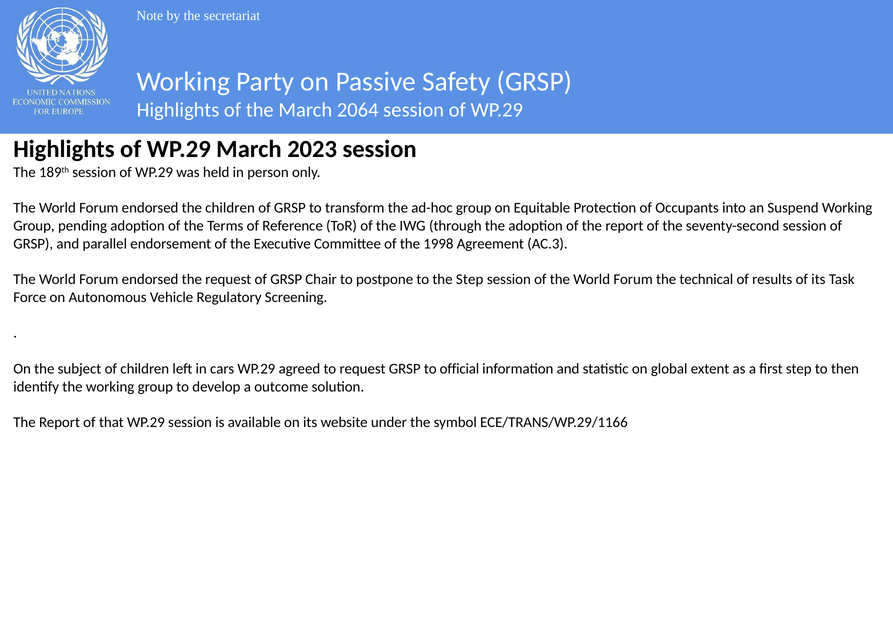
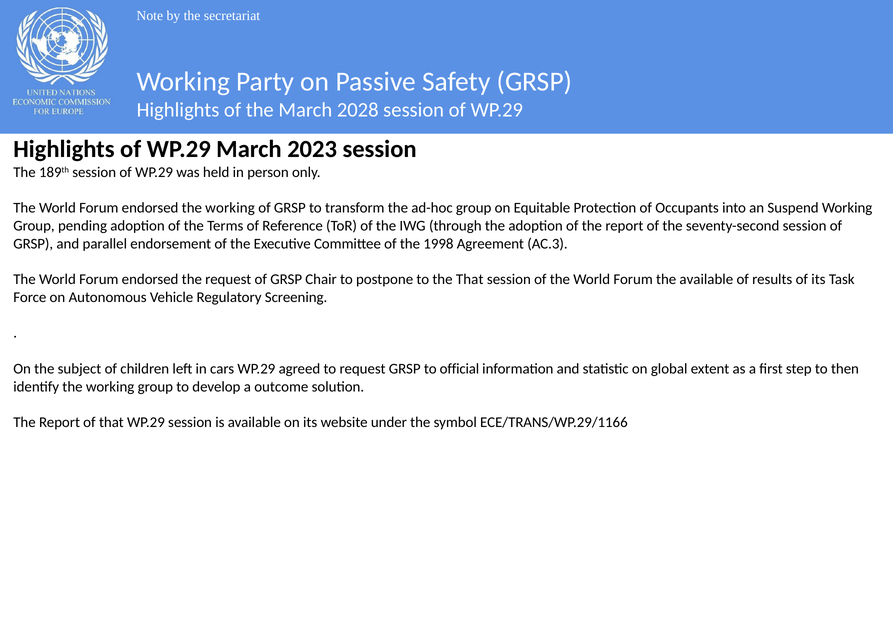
2064: 2064 -> 2028 (358, 110)
endorsed the children: children -> working (230, 208)
the Step: Step -> That (470, 279)
the technical: technical -> available (706, 279)
